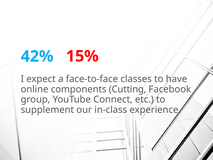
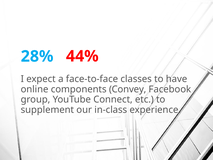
15%: 15% -> 44% (82, 56)
42%: 42% -> 28% (37, 56)
Cutting: Cutting -> Convey (128, 89)
